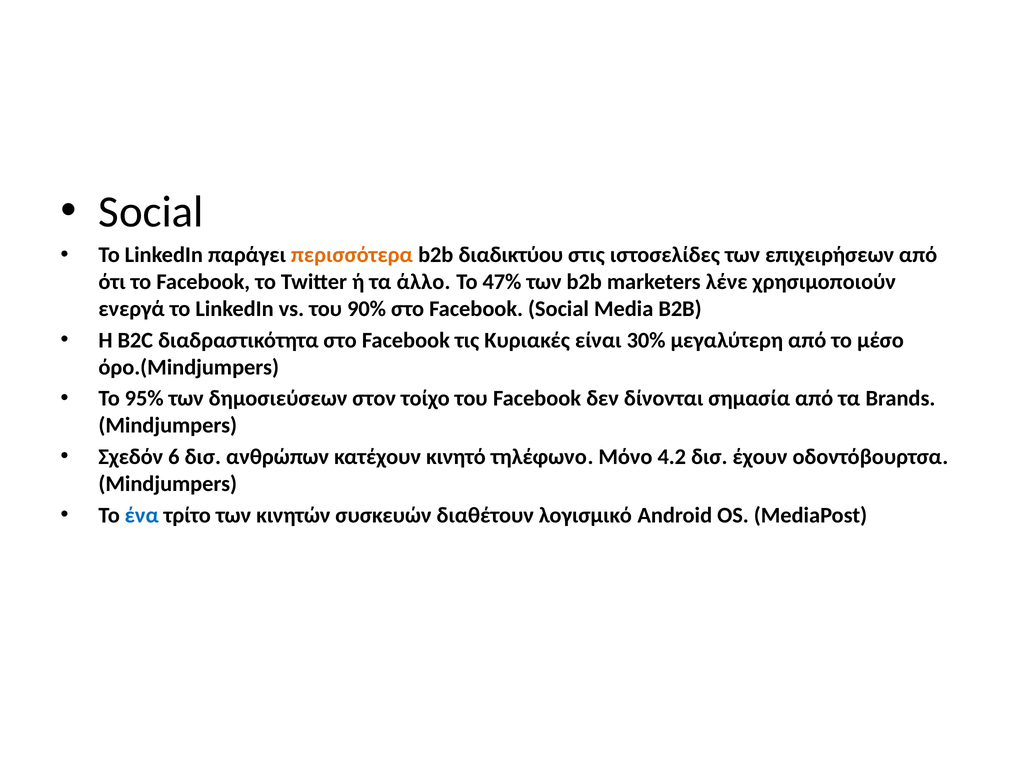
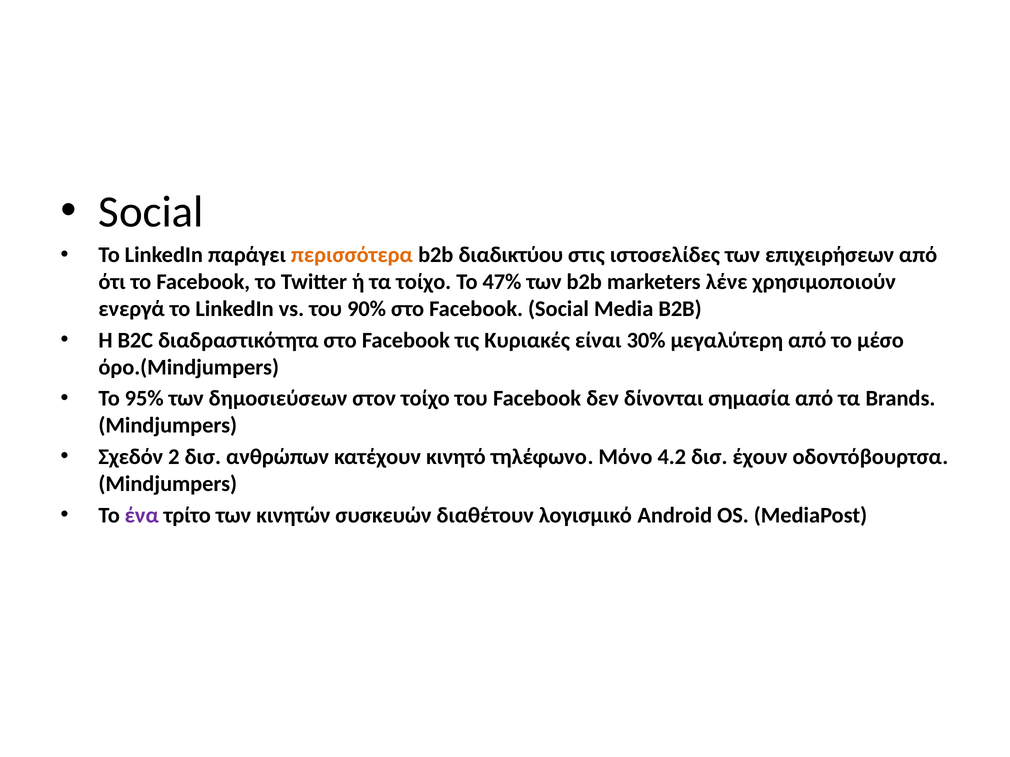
τα άλλο: άλλο -> τοίχο (424, 282)
6: 6 -> 2 (174, 457)
ένα colour: blue -> purple (142, 515)
